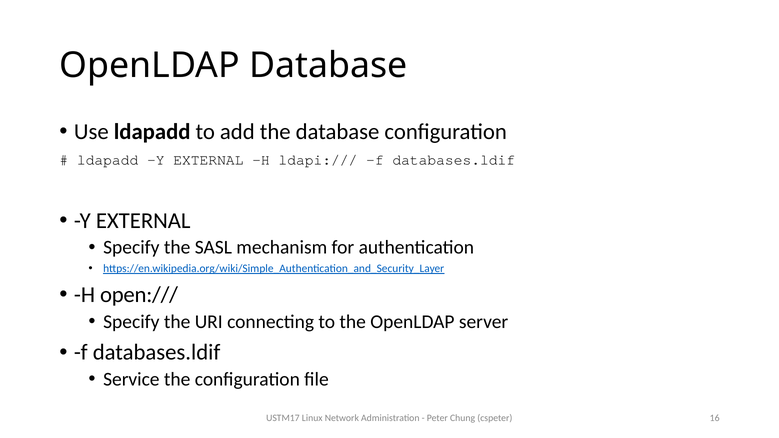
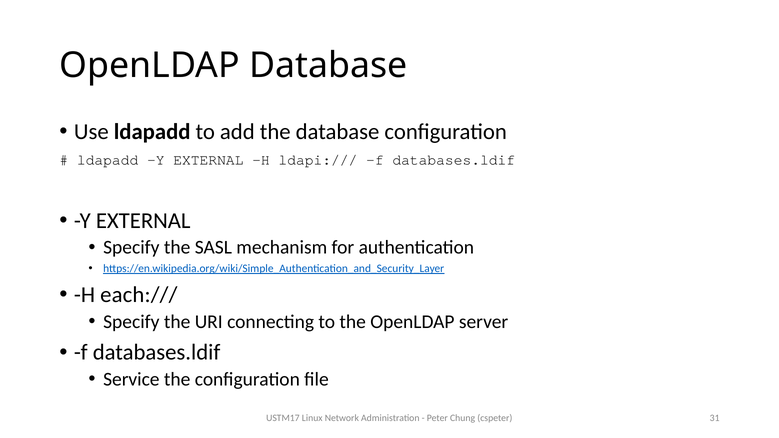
open:///: open:/// -> each:/// (139, 295)
16: 16 -> 31 (715, 418)
